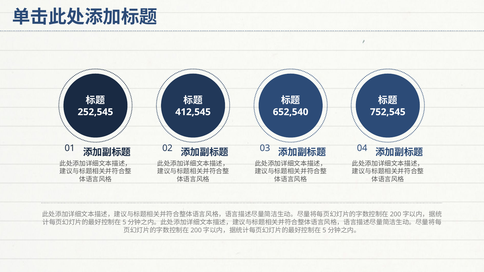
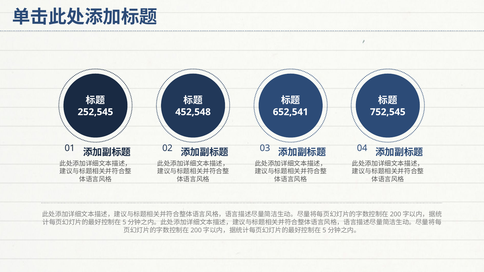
412,545: 412,545 -> 452,548 (193, 112)
652,540: 652,540 -> 652,541 (291, 112)
